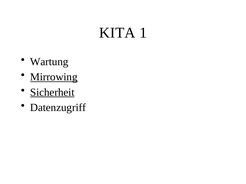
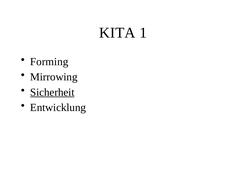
Wartung: Wartung -> Forming (49, 62)
Mirrowing underline: present -> none (54, 77)
Datenzugriff: Datenzugriff -> Entwicklung (58, 108)
